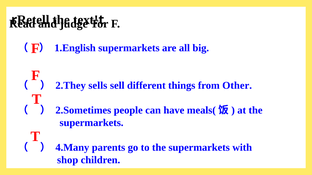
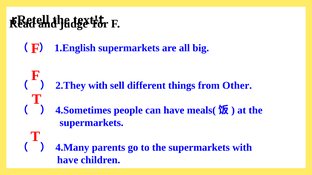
2.They sells: sells -> with (98, 86)
2.Sometimes: 2.Sometimes -> 4.Sometimes (83, 111)
shop: shop -> have (68, 160)
